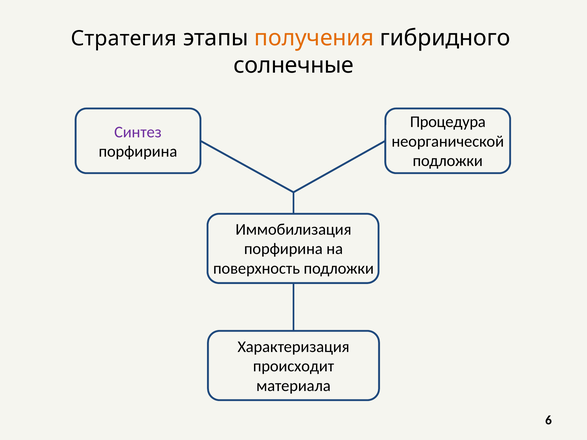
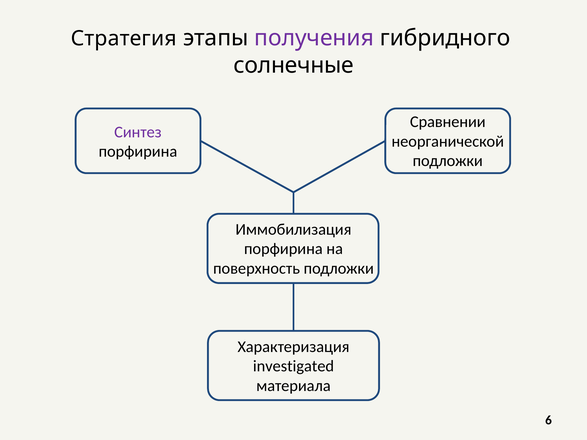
получения colour: orange -> purple (314, 38)
Процедура: Процедура -> Сравнении (448, 122)
происходит: происходит -> investigated (294, 366)
